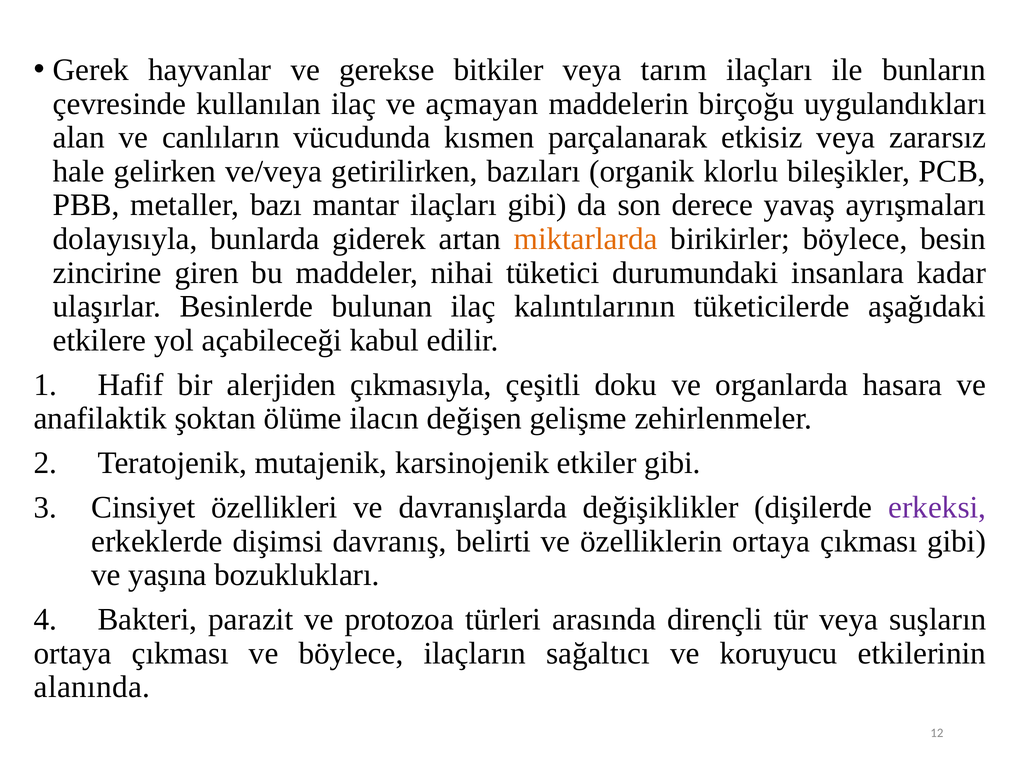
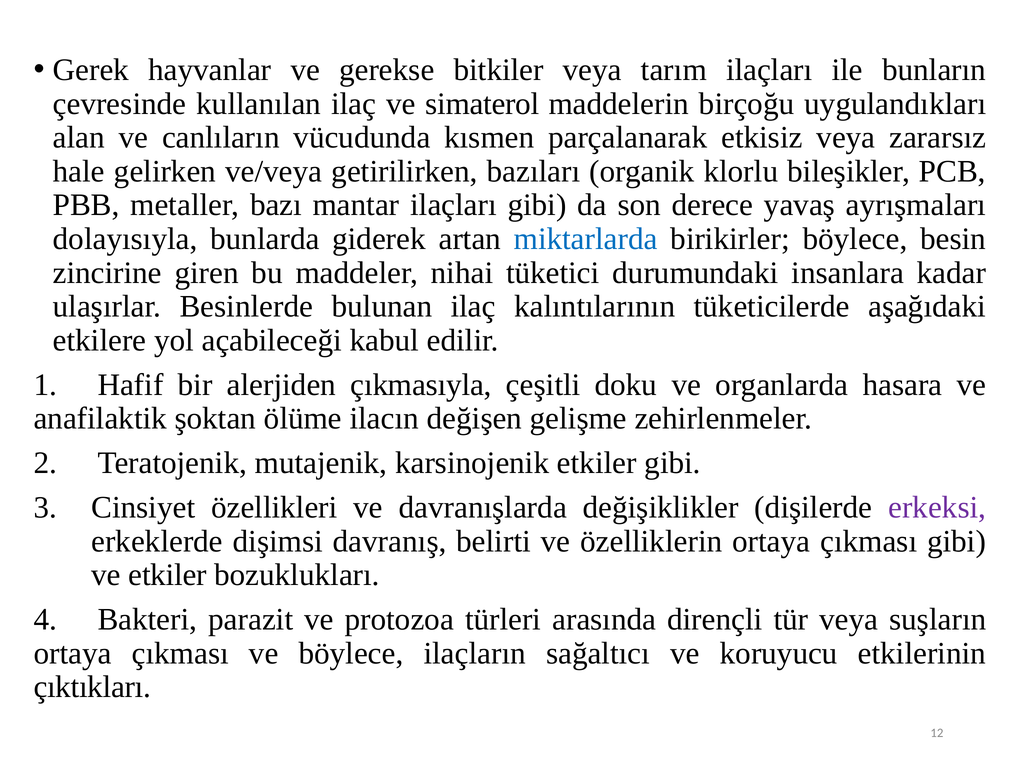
açmayan: açmayan -> simaterol (482, 104)
miktarlarda colour: orange -> blue (586, 239)
ve yaşına: yaşına -> etkiler (168, 575)
alanında: alanında -> çıktıkları (92, 687)
